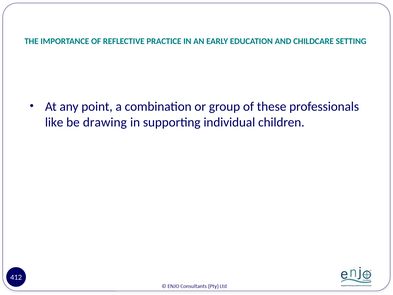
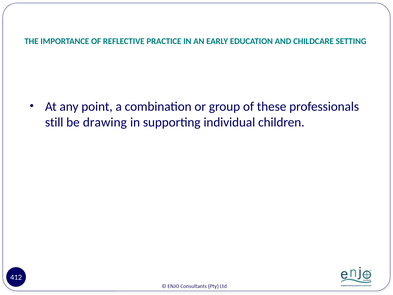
like: like -> still (54, 122)
